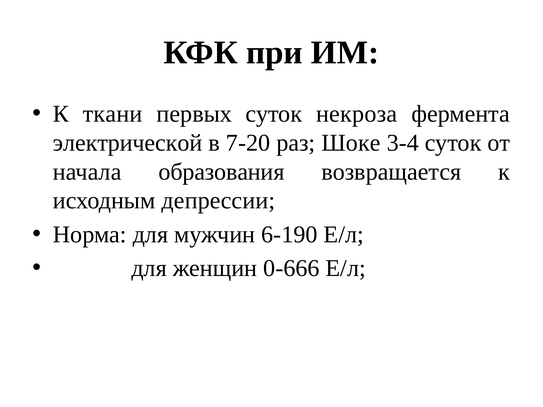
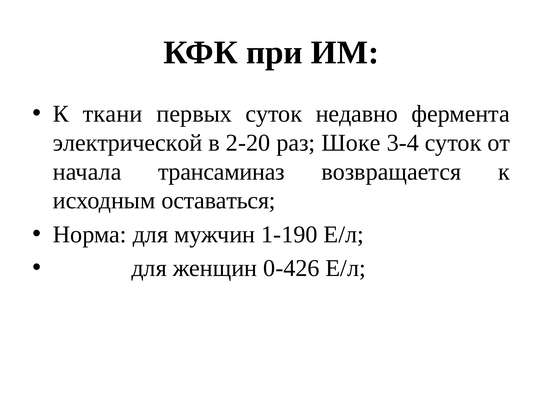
некроза: некроза -> недавно (357, 114)
7-20: 7-20 -> 2-20 (248, 143)
образования: образования -> трансаминаз (222, 172)
депрессии: депрессии -> оставаться (219, 201)
6-190: 6-190 -> 1-190 (289, 235)
0-666: 0-666 -> 0-426 (291, 268)
